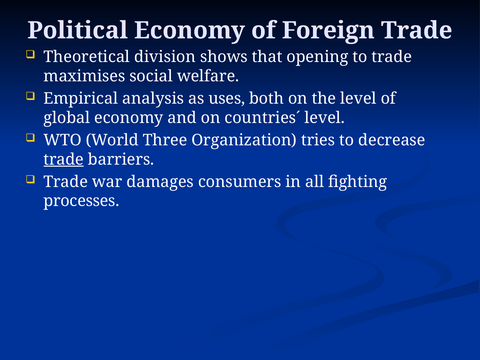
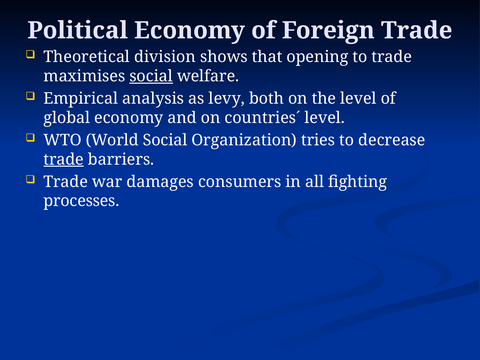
social underline: none -> present (151, 76)
uses: uses -> levy (227, 99)
World Three: Three -> Social (165, 140)
